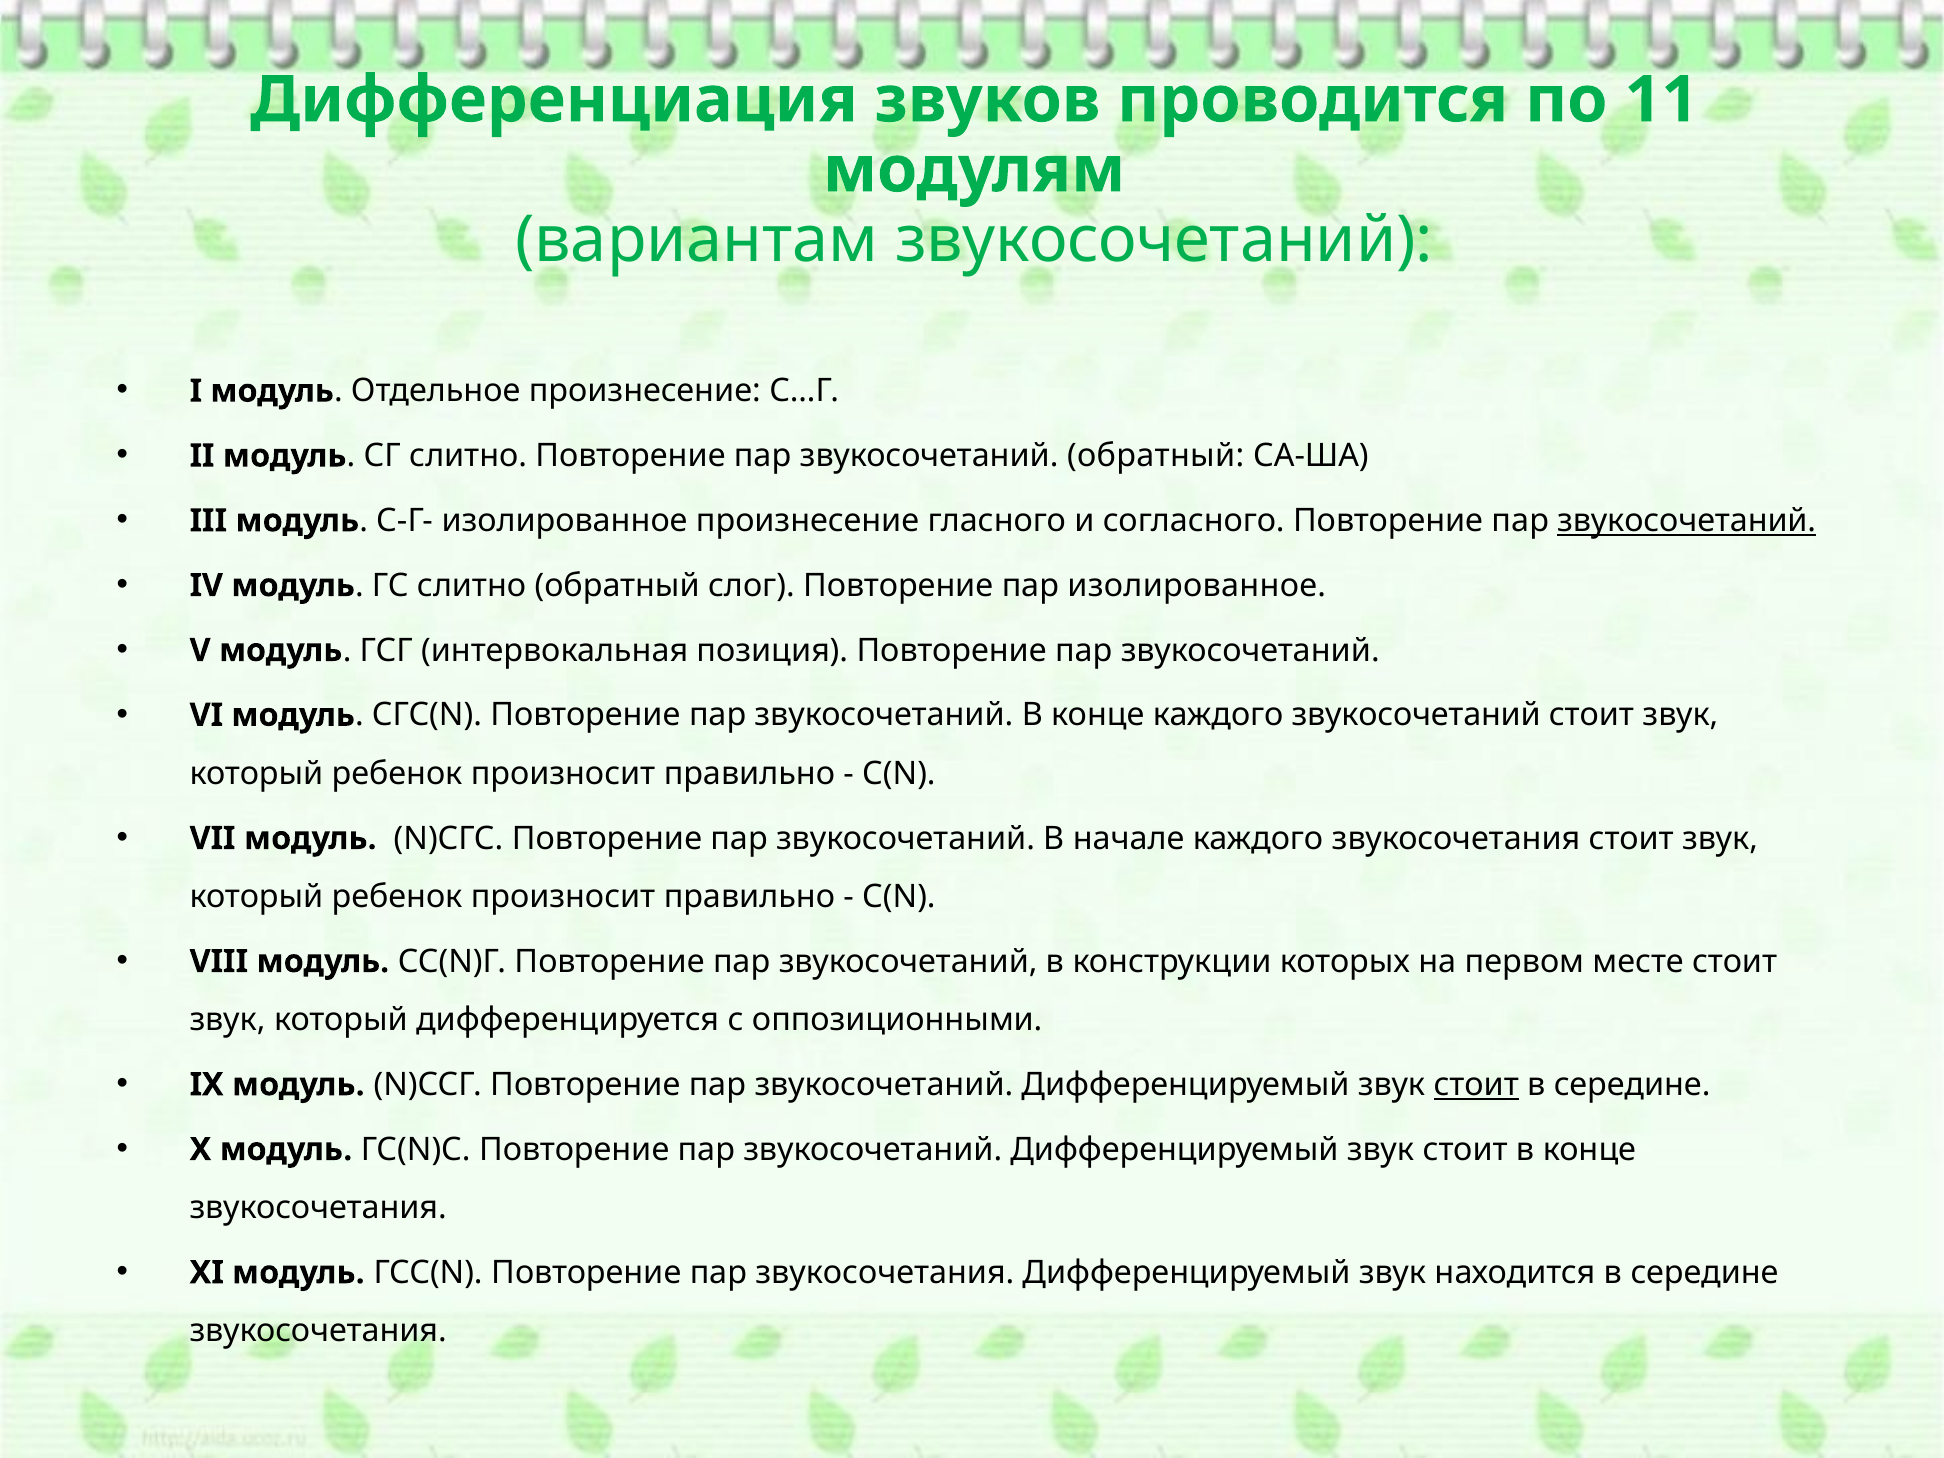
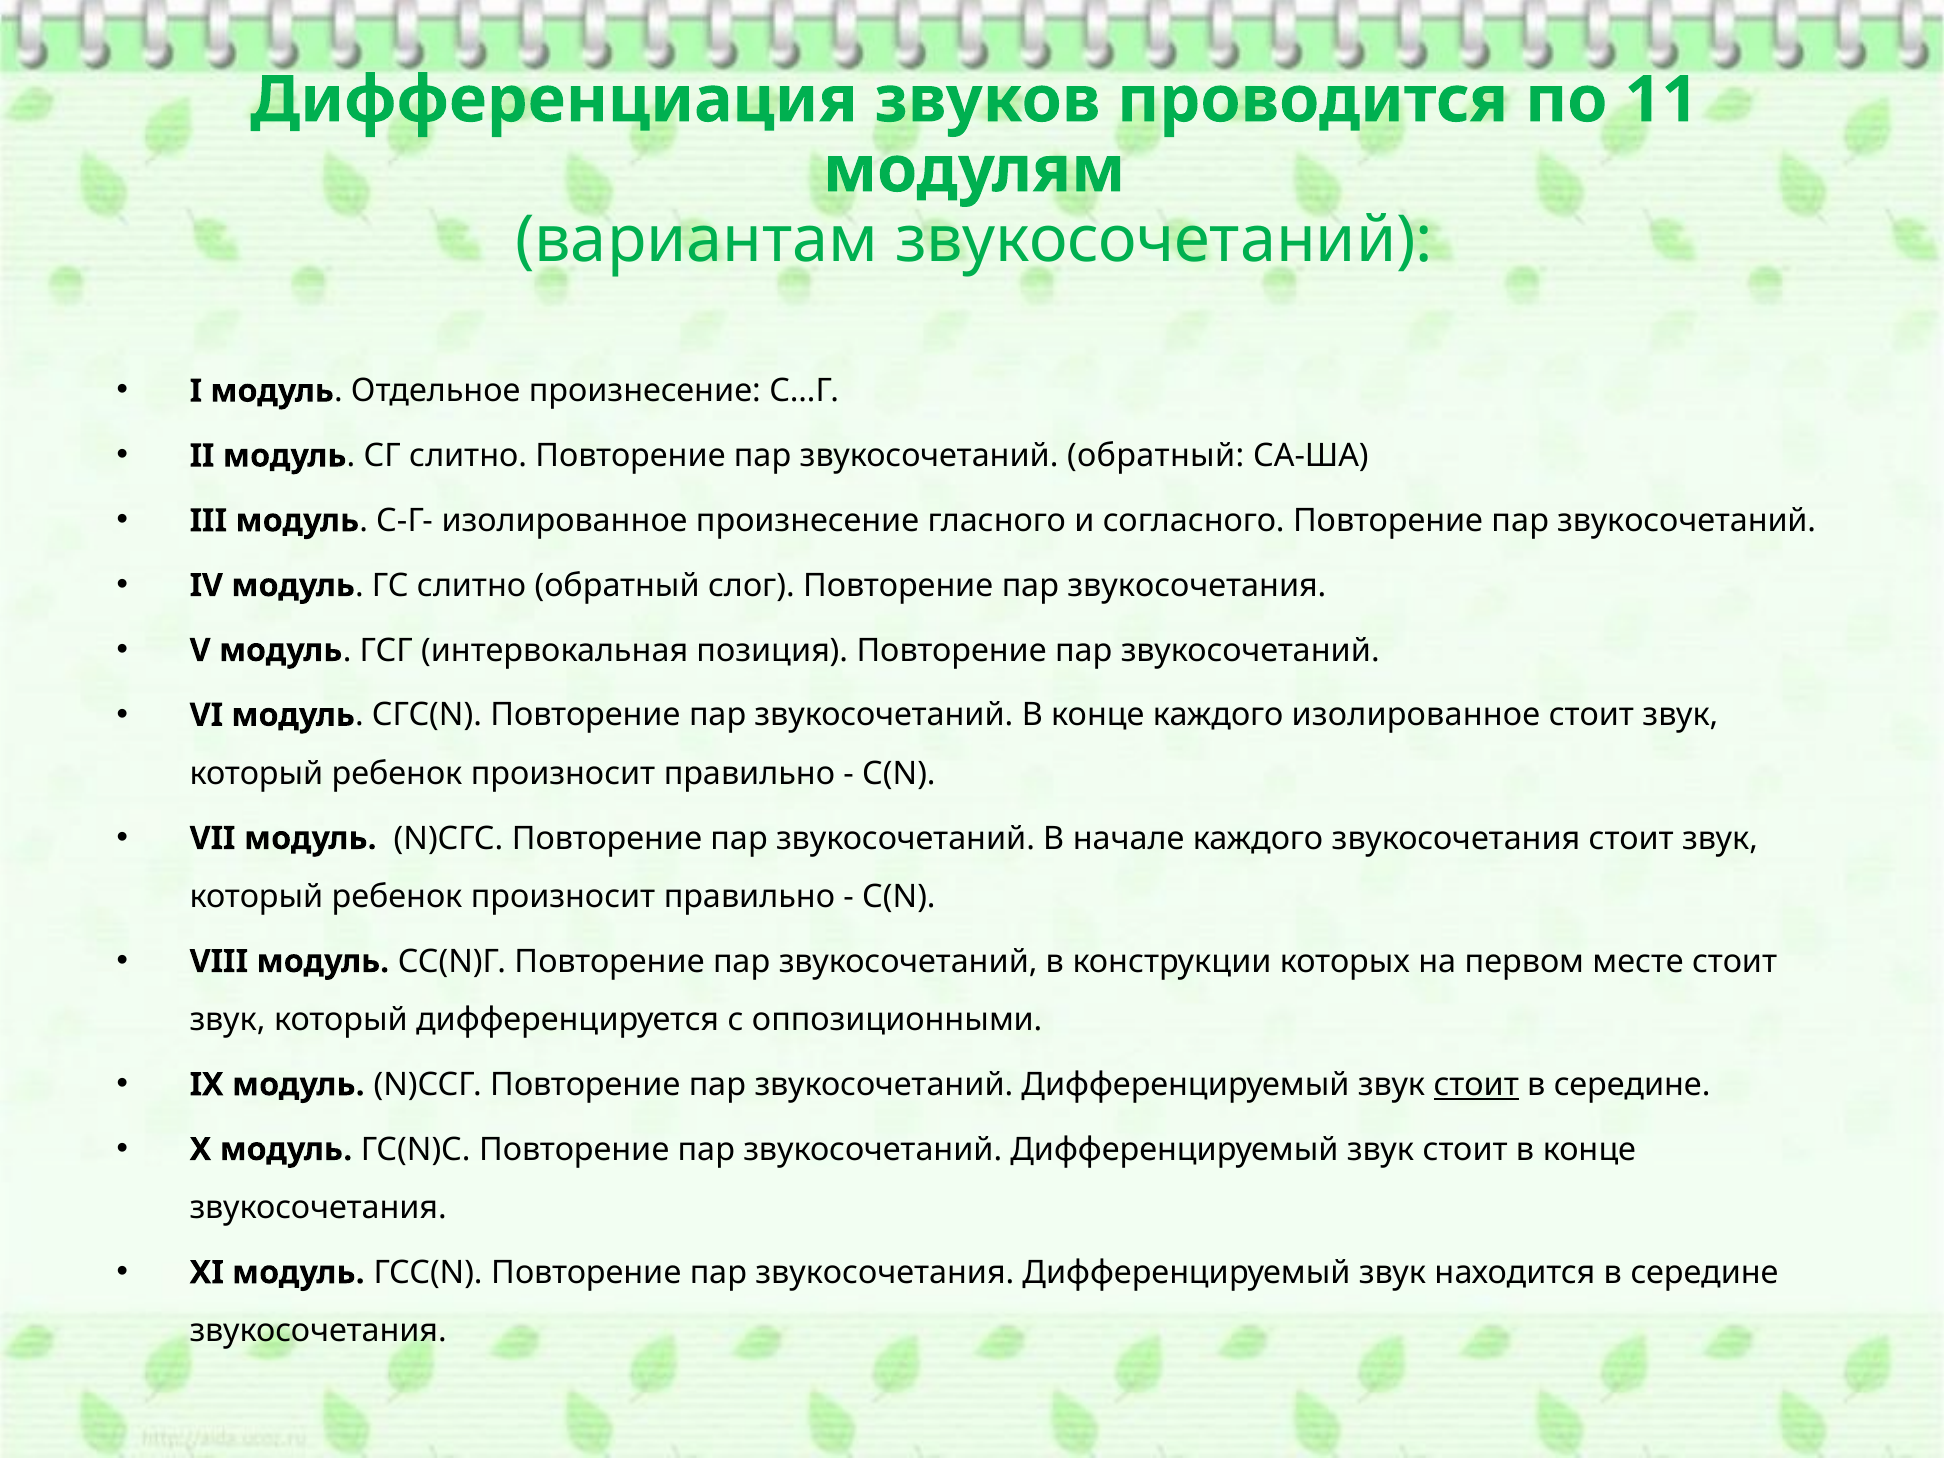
звукосочетаний underline: present -> none (1687, 521)
слог Повторение пар изолированное: изолированное -> звукосочетания (1197, 586)
каждого звукосочетаний: звукосочетаний -> изолированное (1416, 715)
